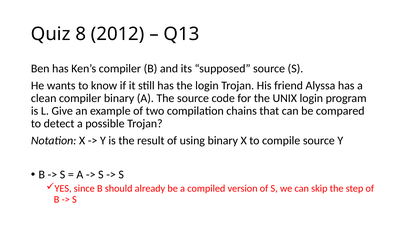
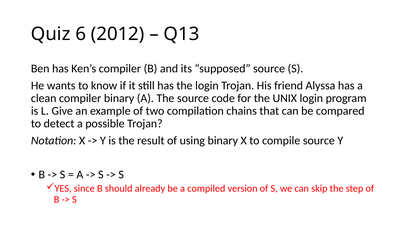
8: 8 -> 6 (81, 34)
